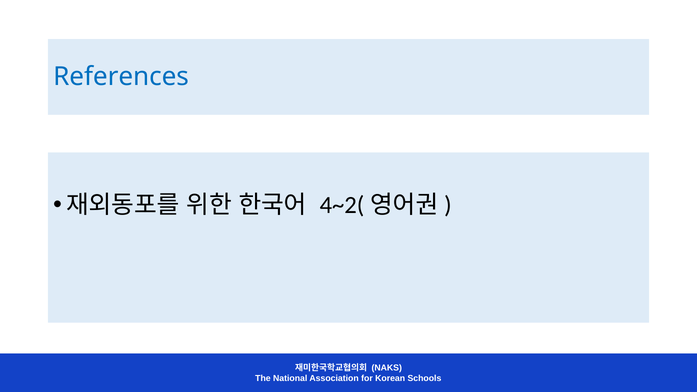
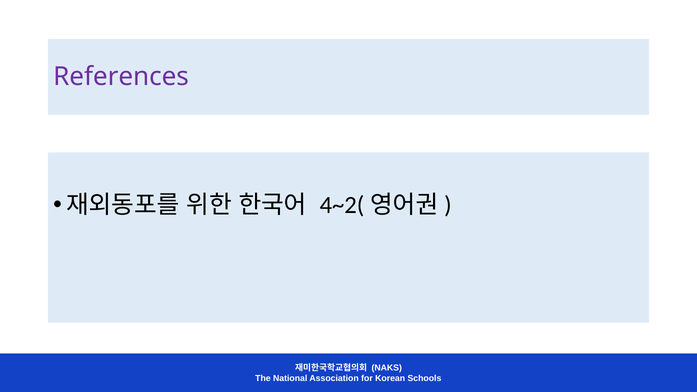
References colour: blue -> purple (121, 77)
